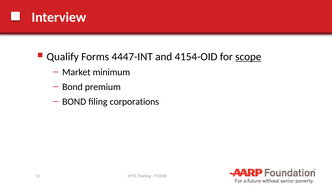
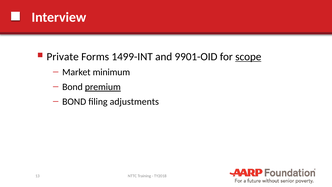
Qualify: Qualify -> Private (63, 57)
4447-INT: 4447-INT -> 1499-INT (132, 57)
4154-OID: 4154-OID -> 9901-OID (196, 57)
premium underline: none -> present (103, 87)
corporations: corporations -> adjustments (134, 102)
